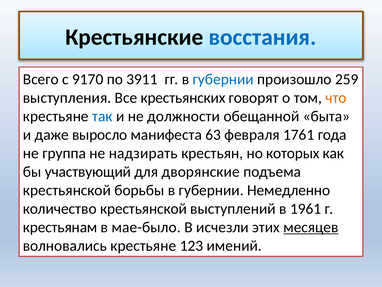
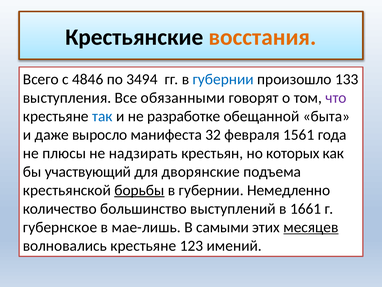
восстания colour: blue -> orange (262, 37)
9170: 9170 -> 4846 (88, 79)
3911: 3911 -> 3494 (142, 79)
259: 259 -> 133 (347, 79)
крестьянских: крестьянских -> обязанными (183, 98)
что colour: orange -> purple (336, 98)
должности: должности -> разработке (184, 116)
63: 63 -> 32 (213, 134)
1761: 1761 -> 1561 (299, 134)
группа: группа -> плюсы (64, 153)
борьбы underline: none -> present (139, 190)
количество крестьянской: крестьянской -> большинство (143, 208)
1961: 1961 -> 1661 (306, 208)
крестьянам: крестьянам -> губернское (60, 227)
мае-было: мае-было -> мае-лишь (146, 227)
исчезли: исчезли -> самыми (223, 227)
